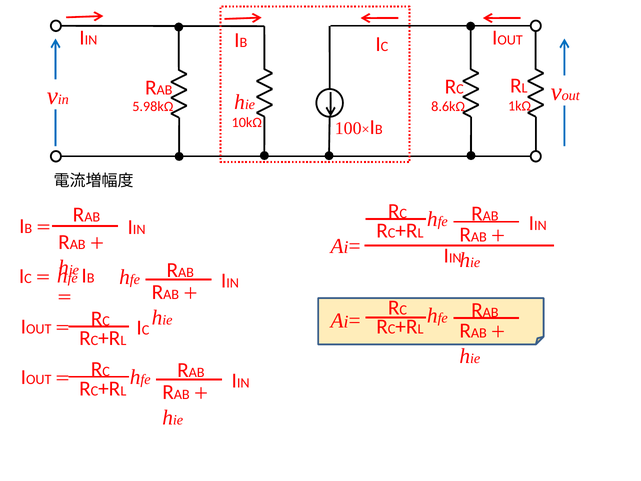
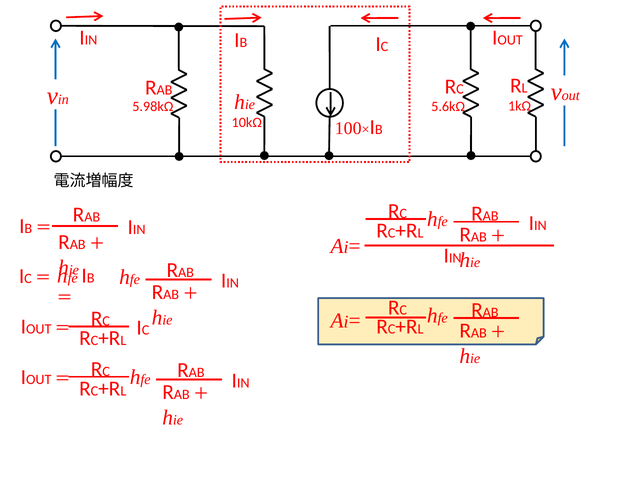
8.6kΩ: 8.6kΩ -> 5.6kΩ (448, 106)
